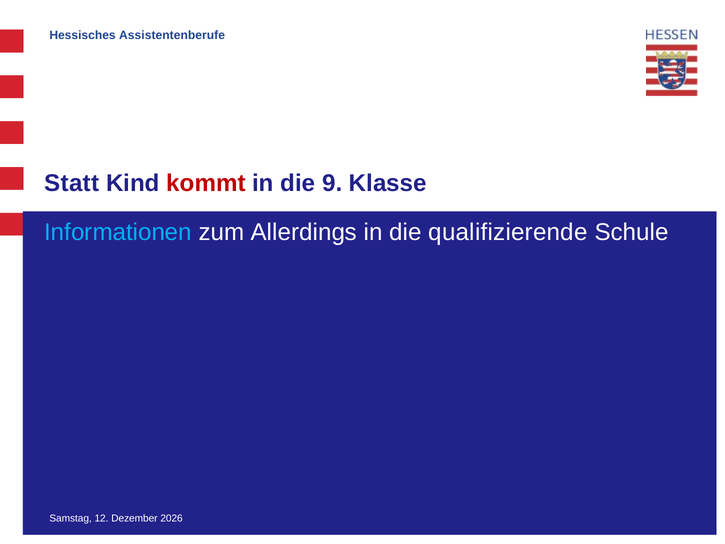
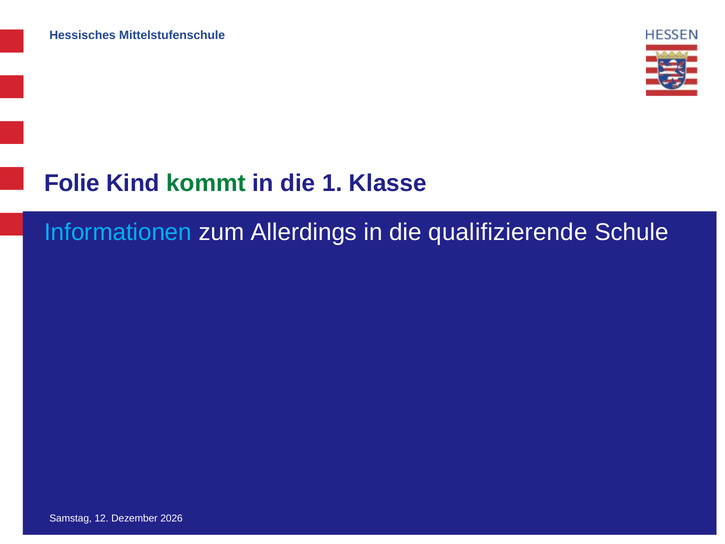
Assistentenberufe: Assistentenberufe -> Mittelstufenschule (172, 35)
Statt: Statt -> Folie (72, 183)
kommt colour: red -> green (206, 183)
die 9: 9 -> 1 (332, 183)
